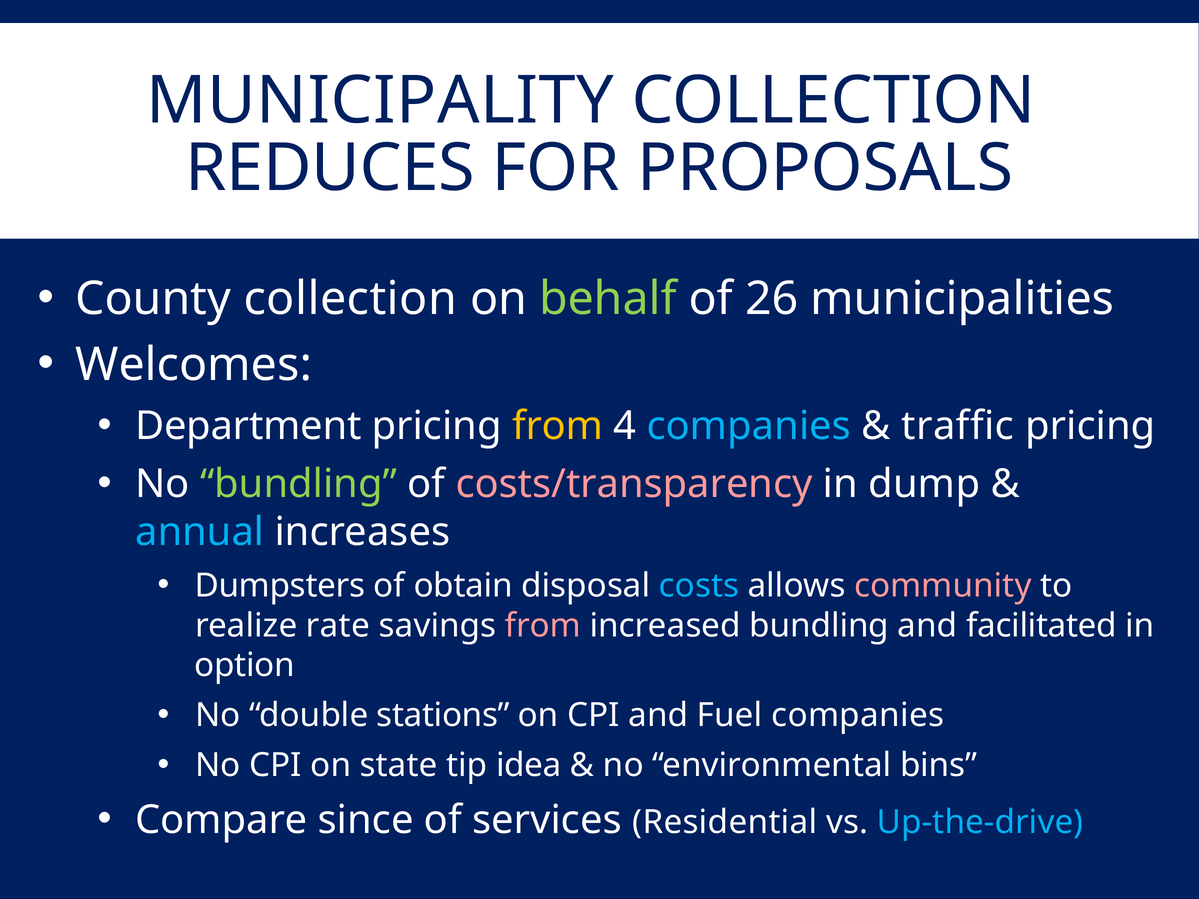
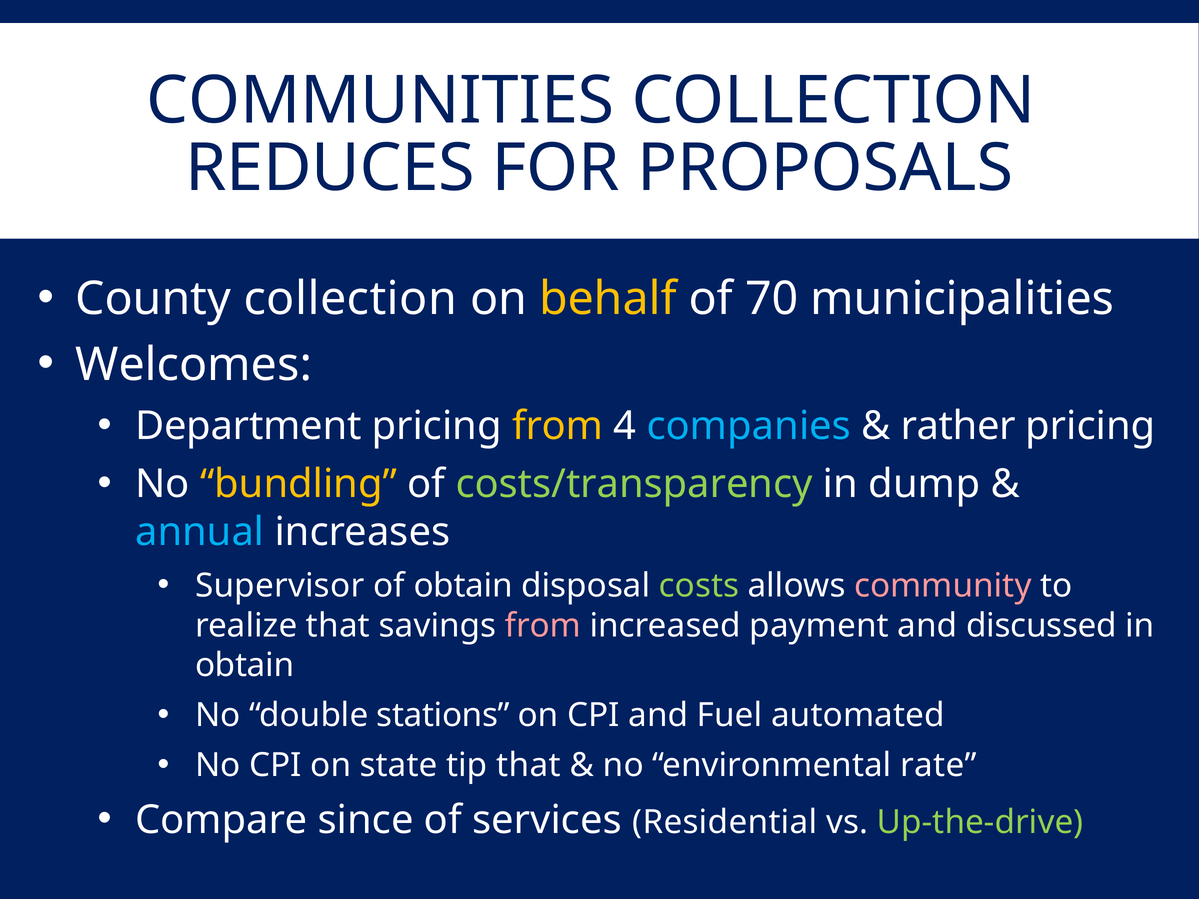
MUNICIPALITY: MUNICIPALITY -> COMMUNITIES (380, 101)
behalf colour: light green -> yellow (608, 299)
26: 26 -> 70 (772, 299)
traffic: traffic -> rather (958, 426)
bundling colour: light green -> yellow (298, 484)
costs/transparency colour: pink -> light green (634, 484)
Dumpsters: Dumpsters -> Supervisor (280, 586)
costs colour: light blue -> light green (699, 586)
realize rate: rate -> that (338, 626)
increased bundling: bundling -> payment (819, 626)
facilitated: facilitated -> discussed (1041, 626)
option: option -> obtain (245, 666)
Fuel companies: companies -> automated (858, 716)
tip idea: idea -> that (528, 766)
bins: bins -> rate (938, 766)
Up-the-drive colour: light blue -> light green (980, 822)
